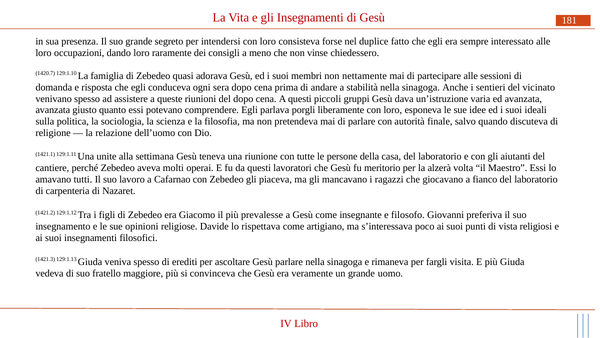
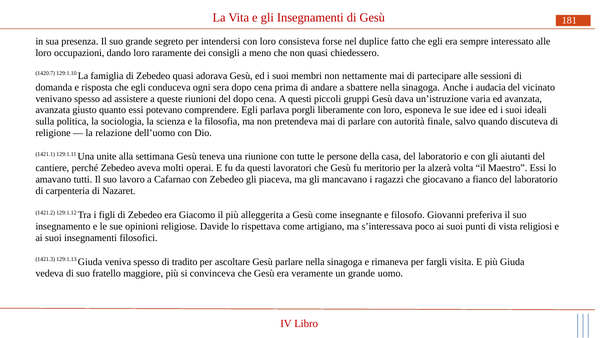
non vinse: vinse -> quasi (317, 53)
stabilità: stabilità -> sbattere (362, 87)
sentieri: sentieri -> audacia (491, 87)
prevalesse: prevalesse -> alleggerita (262, 215)
erediti: erediti -> tradito (185, 262)
